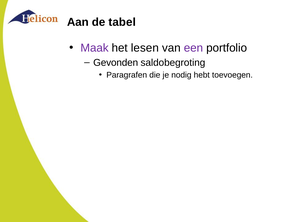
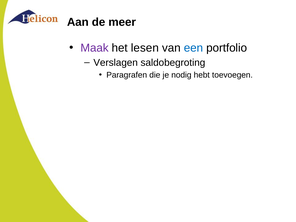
tabel: tabel -> meer (122, 22)
een colour: purple -> blue (193, 48)
Gevonden: Gevonden -> Verslagen (116, 63)
